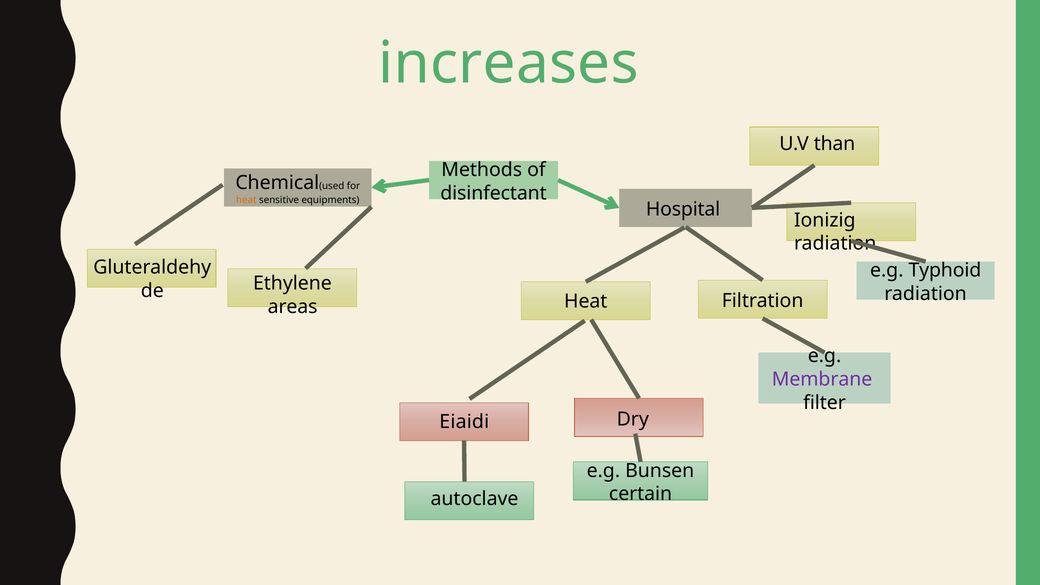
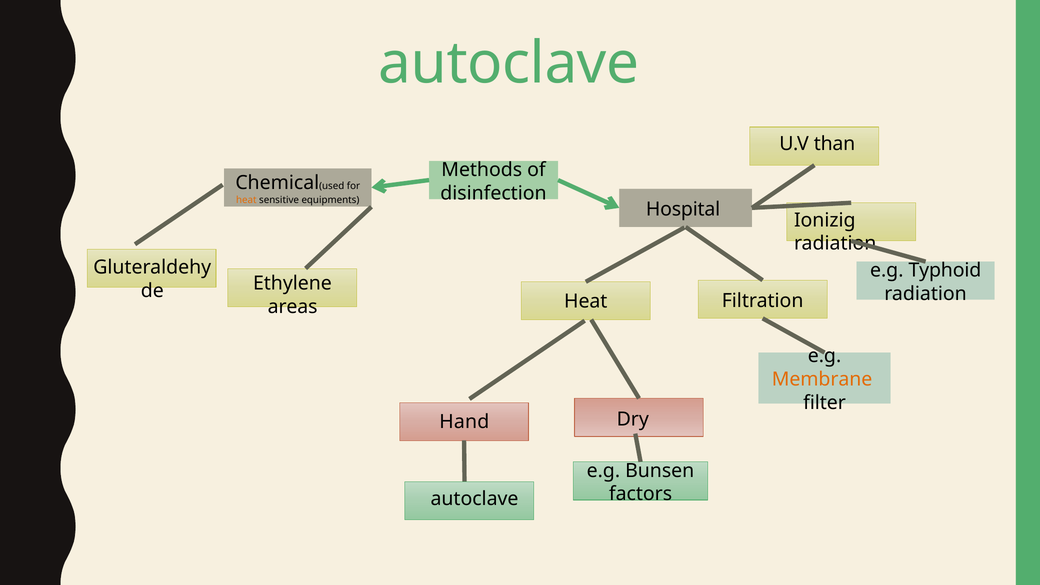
increases: increases -> autoclave (509, 63)
disinfectant: disinfectant -> disinfection (493, 193)
Membrane colour: purple -> orange (822, 379)
Eiaidi: Eiaidi -> Hand (464, 422)
certain: certain -> factors (641, 494)
